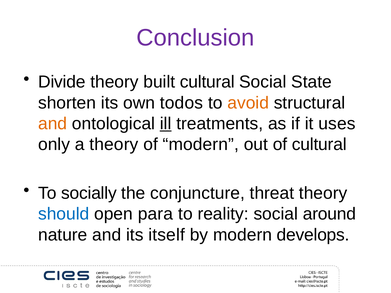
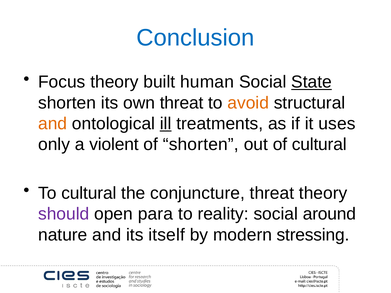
Conclusion colour: purple -> blue (195, 38)
Divide: Divide -> Focus (62, 82)
built cultural: cultural -> human (207, 82)
State underline: none -> present (312, 82)
own todos: todos -> threat (182, 103)
a theory: theory -> violent (114, 145)
of modern: modern -> shorten (201, 145)
To socially: socially -> cultural (89, 193)
should colour: blue -> purple (64, 214)
develops: develops -> stressing (313, 235)
